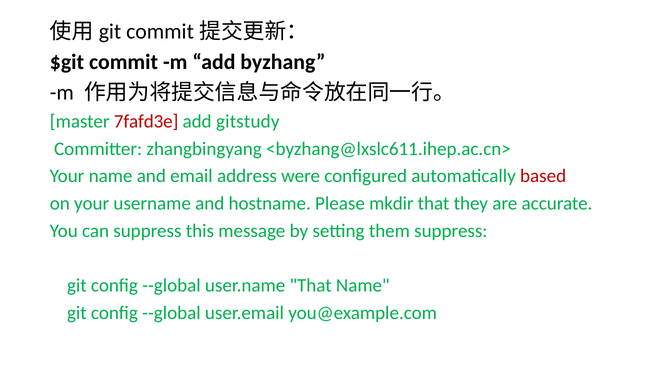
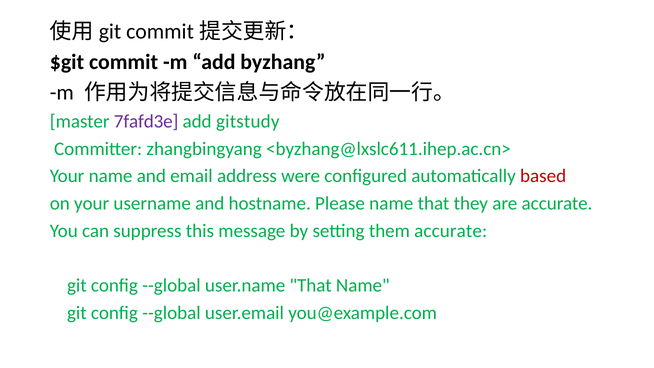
7fafd3e colour: red -> purple (146, 121)
Please mkdir: mkdir -> name (391, 203)
them suppress: suppress -> accurate (451, 231)
